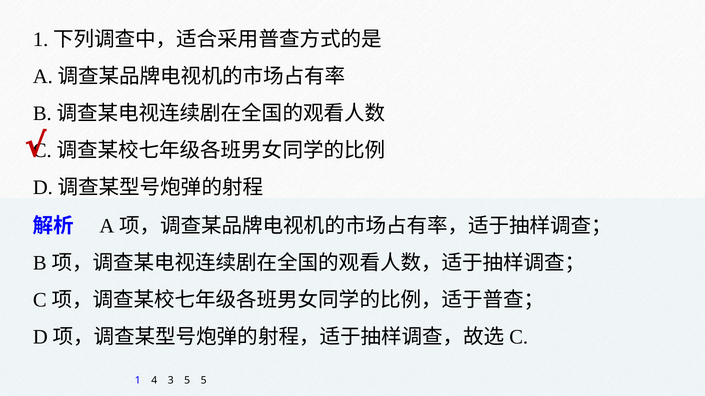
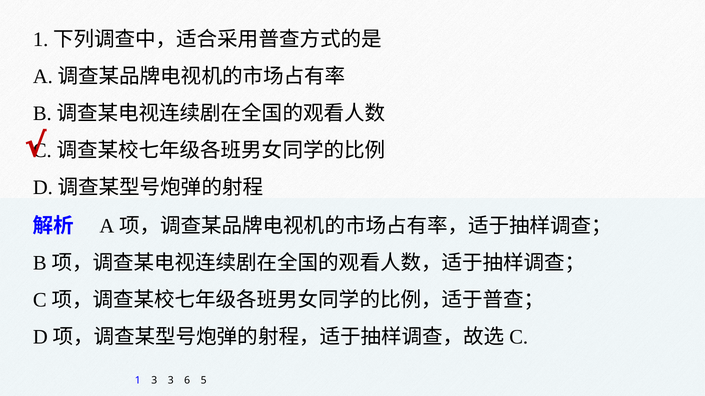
1 4: 4 -> 3 (154, 381)
3 5: 5 -> 6 (187, 381)
